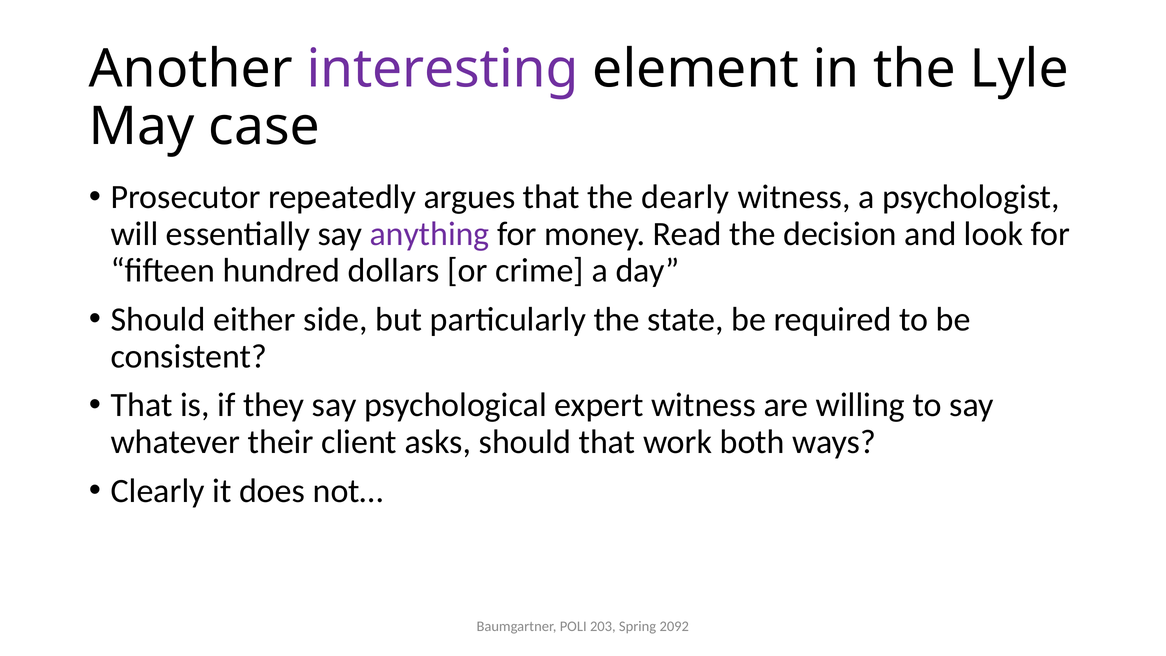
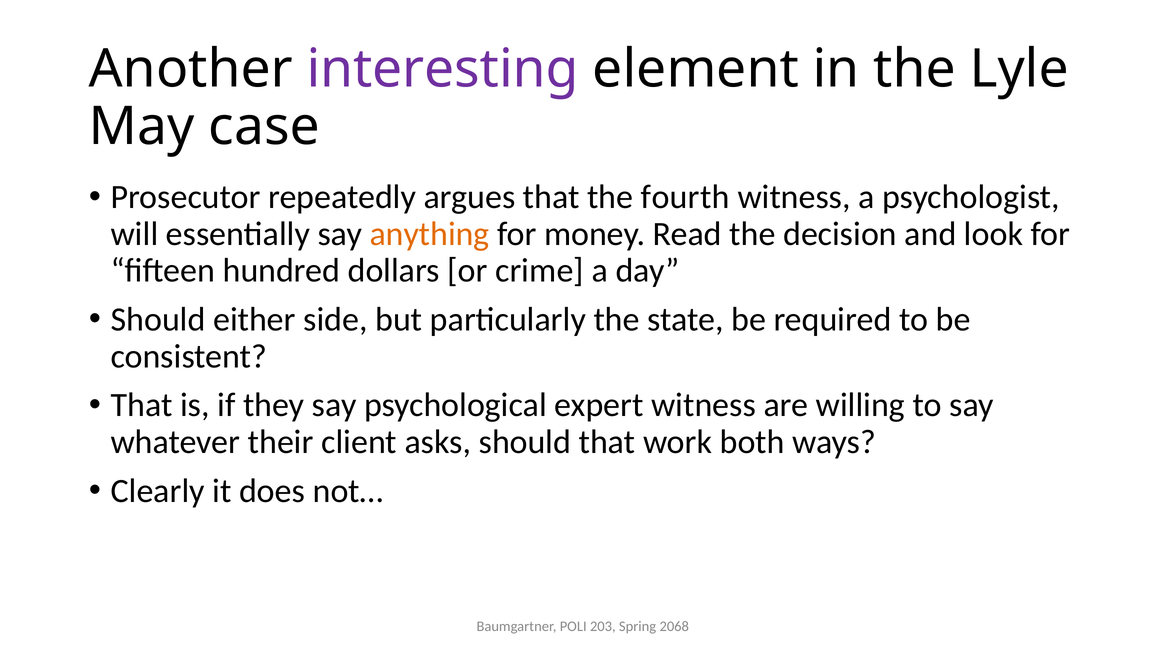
dearly: dearly -> fourth (685, 197)
anything colour: purple -> orange (430, 234)
2092: 2092 -> 2068 (674, 626)
